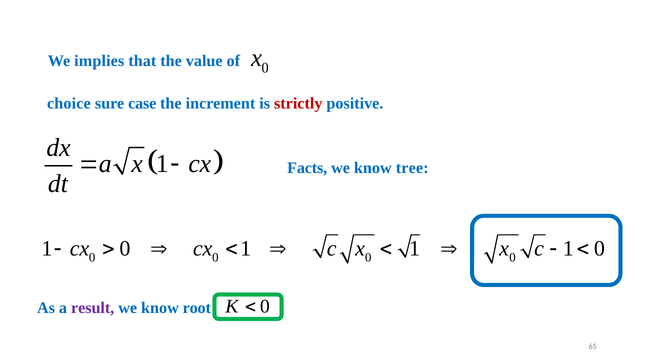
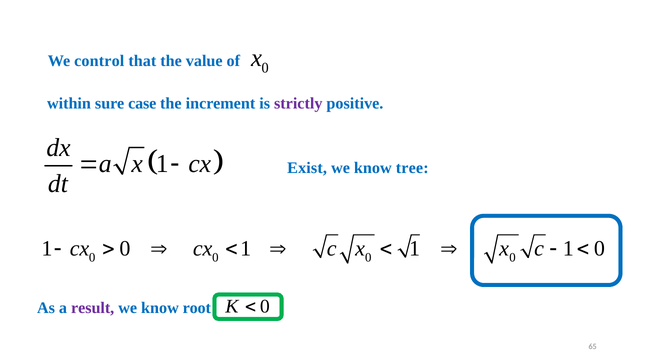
implies: implies -> control (99, 61)
choice: choice -> within (69, 104)
strictly colour: red -> purple (298, 104)
Facts: Facts -> Exist (307, 168)
